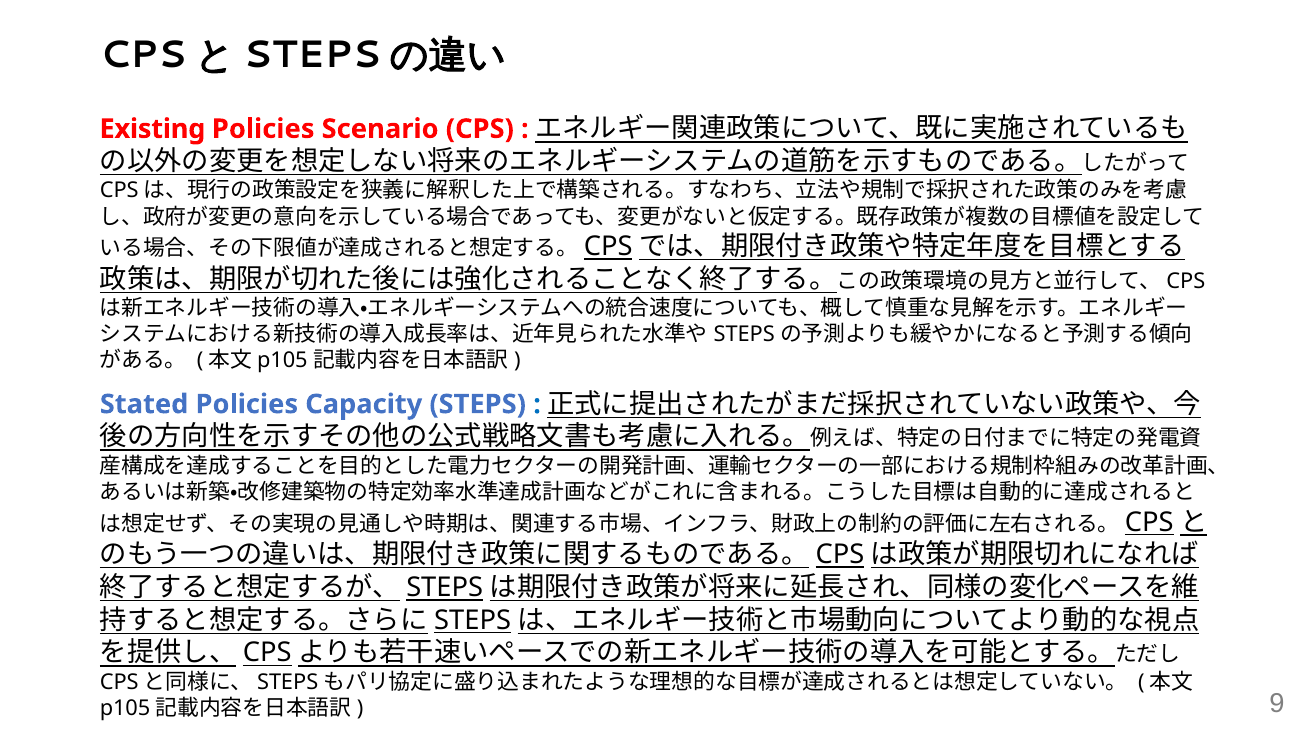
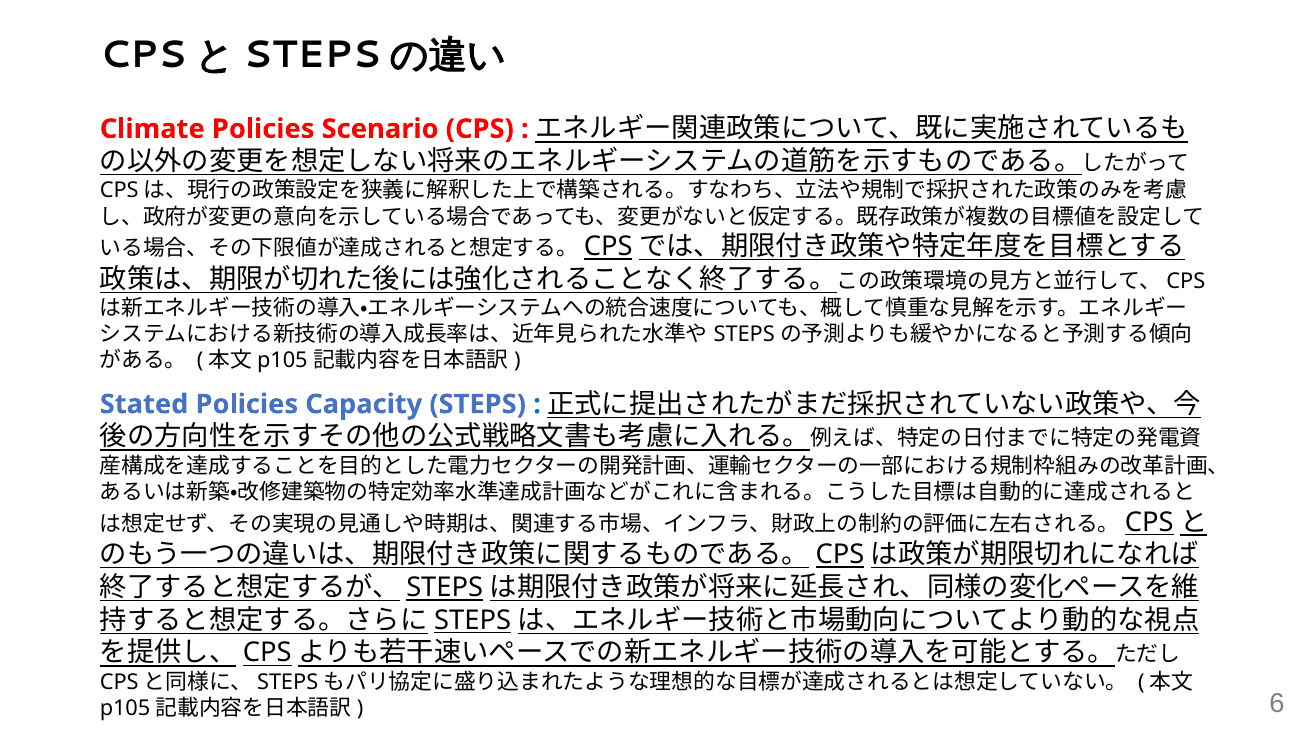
Existing: Existing -> Climate (152, 129)
9: 9 -> 6 (1277, 704)
